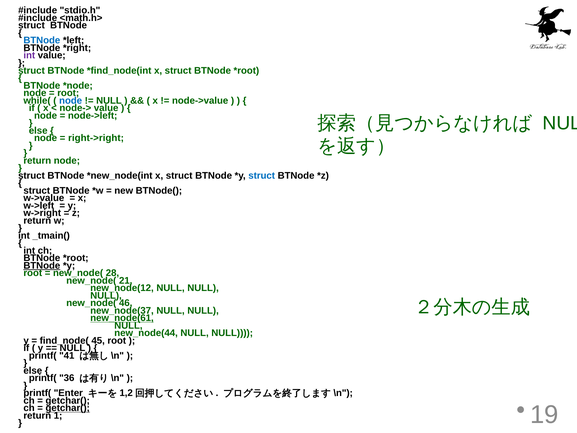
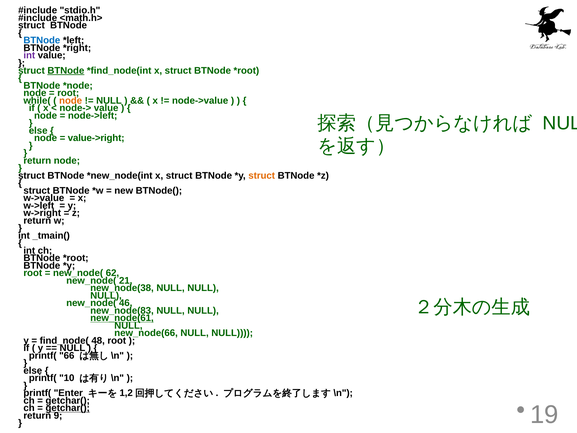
BTNode underline: none -> present (66, 70)
node colour: blue -> orange (71, 100)
right->right: right->right -> value->right (96, 138)
struct colour: blue -> orange (262, 175)
BTNode underline: present -> none (42, 265)
28: 28 -> 62 (112, 273)
new_node(12: new_node(12 -> new_node(38 (122, 288)
new_node(37: new_node(37 -> new_node(83 (122, 310)
new_node(44: new_node(44 -> new_node(66 (146, 333)
45: 45 -> 48 (98, 340)
41: 41 -> 66 (67, 355)
36: 36 -> 10 (67, 378)
1: 1 -> 9 (58, 415)
